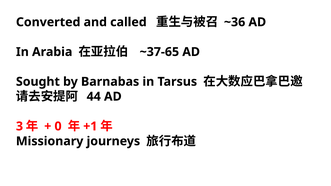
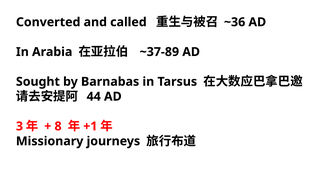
~37-65: ~37-65 -> ~37-89 (159, 52)
0: 0 -> 8 (58, 126)
